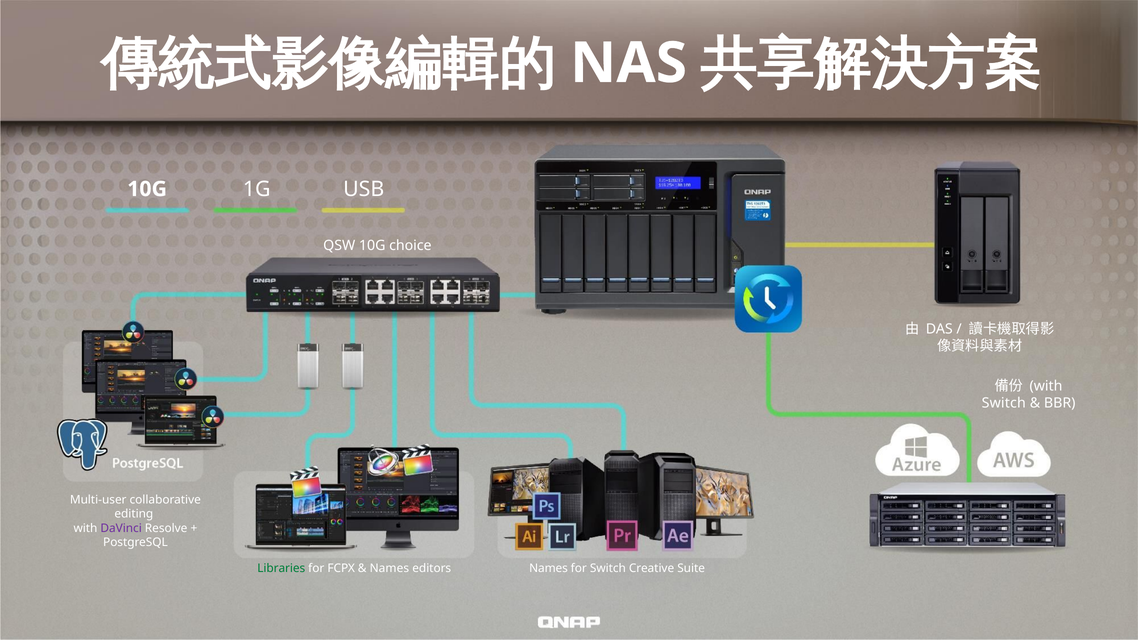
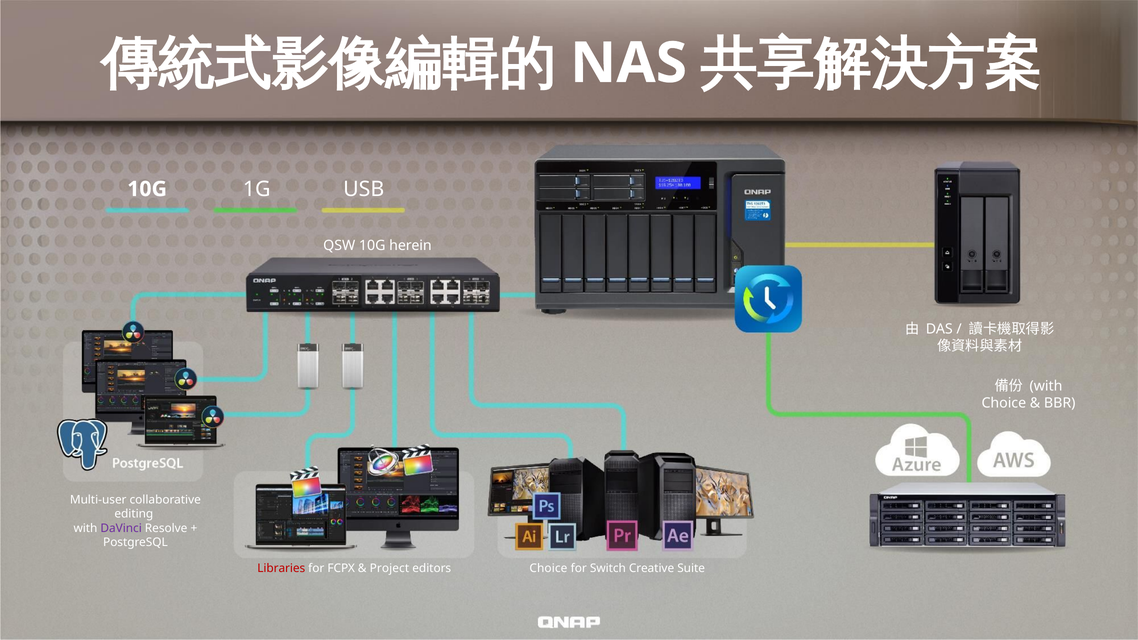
choice: choice -> herein (410, 246)
Switch: Switch -> Choice (1004, 403)
Libraries colour: green -> red (281, 569)
Names: Names -> Project (389, 569)
editors Names: Names -> Choice (548, 569)
